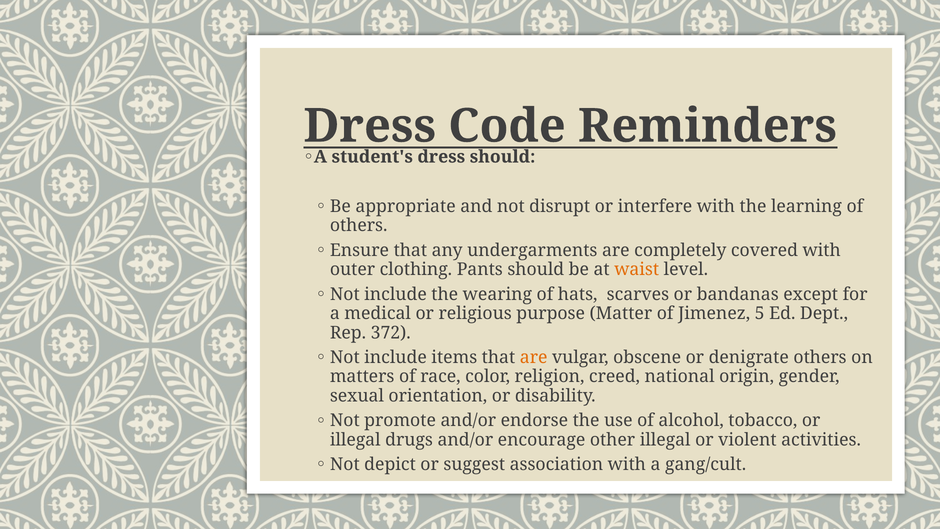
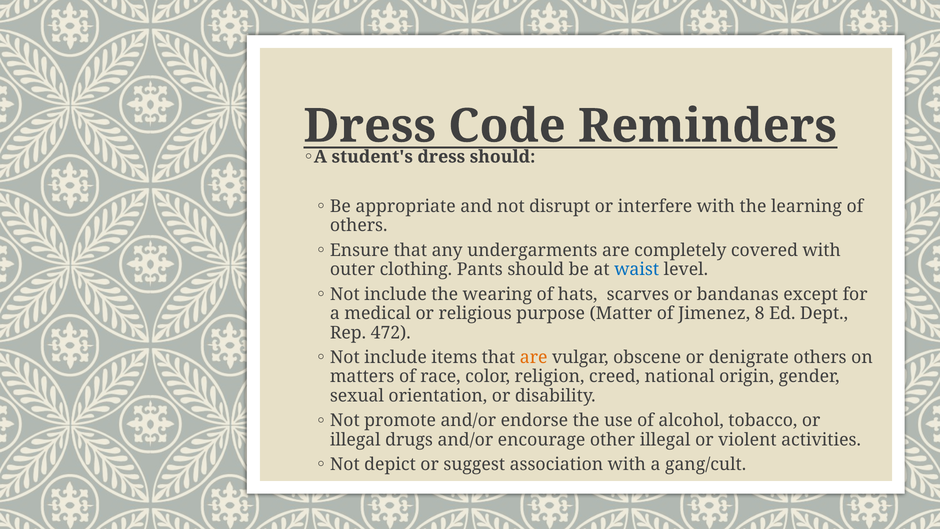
waist colour: orange -> blue (637, 270)
5: 5 -> 8 (760, 313)
372: 372 -> 472 (391, 333)
